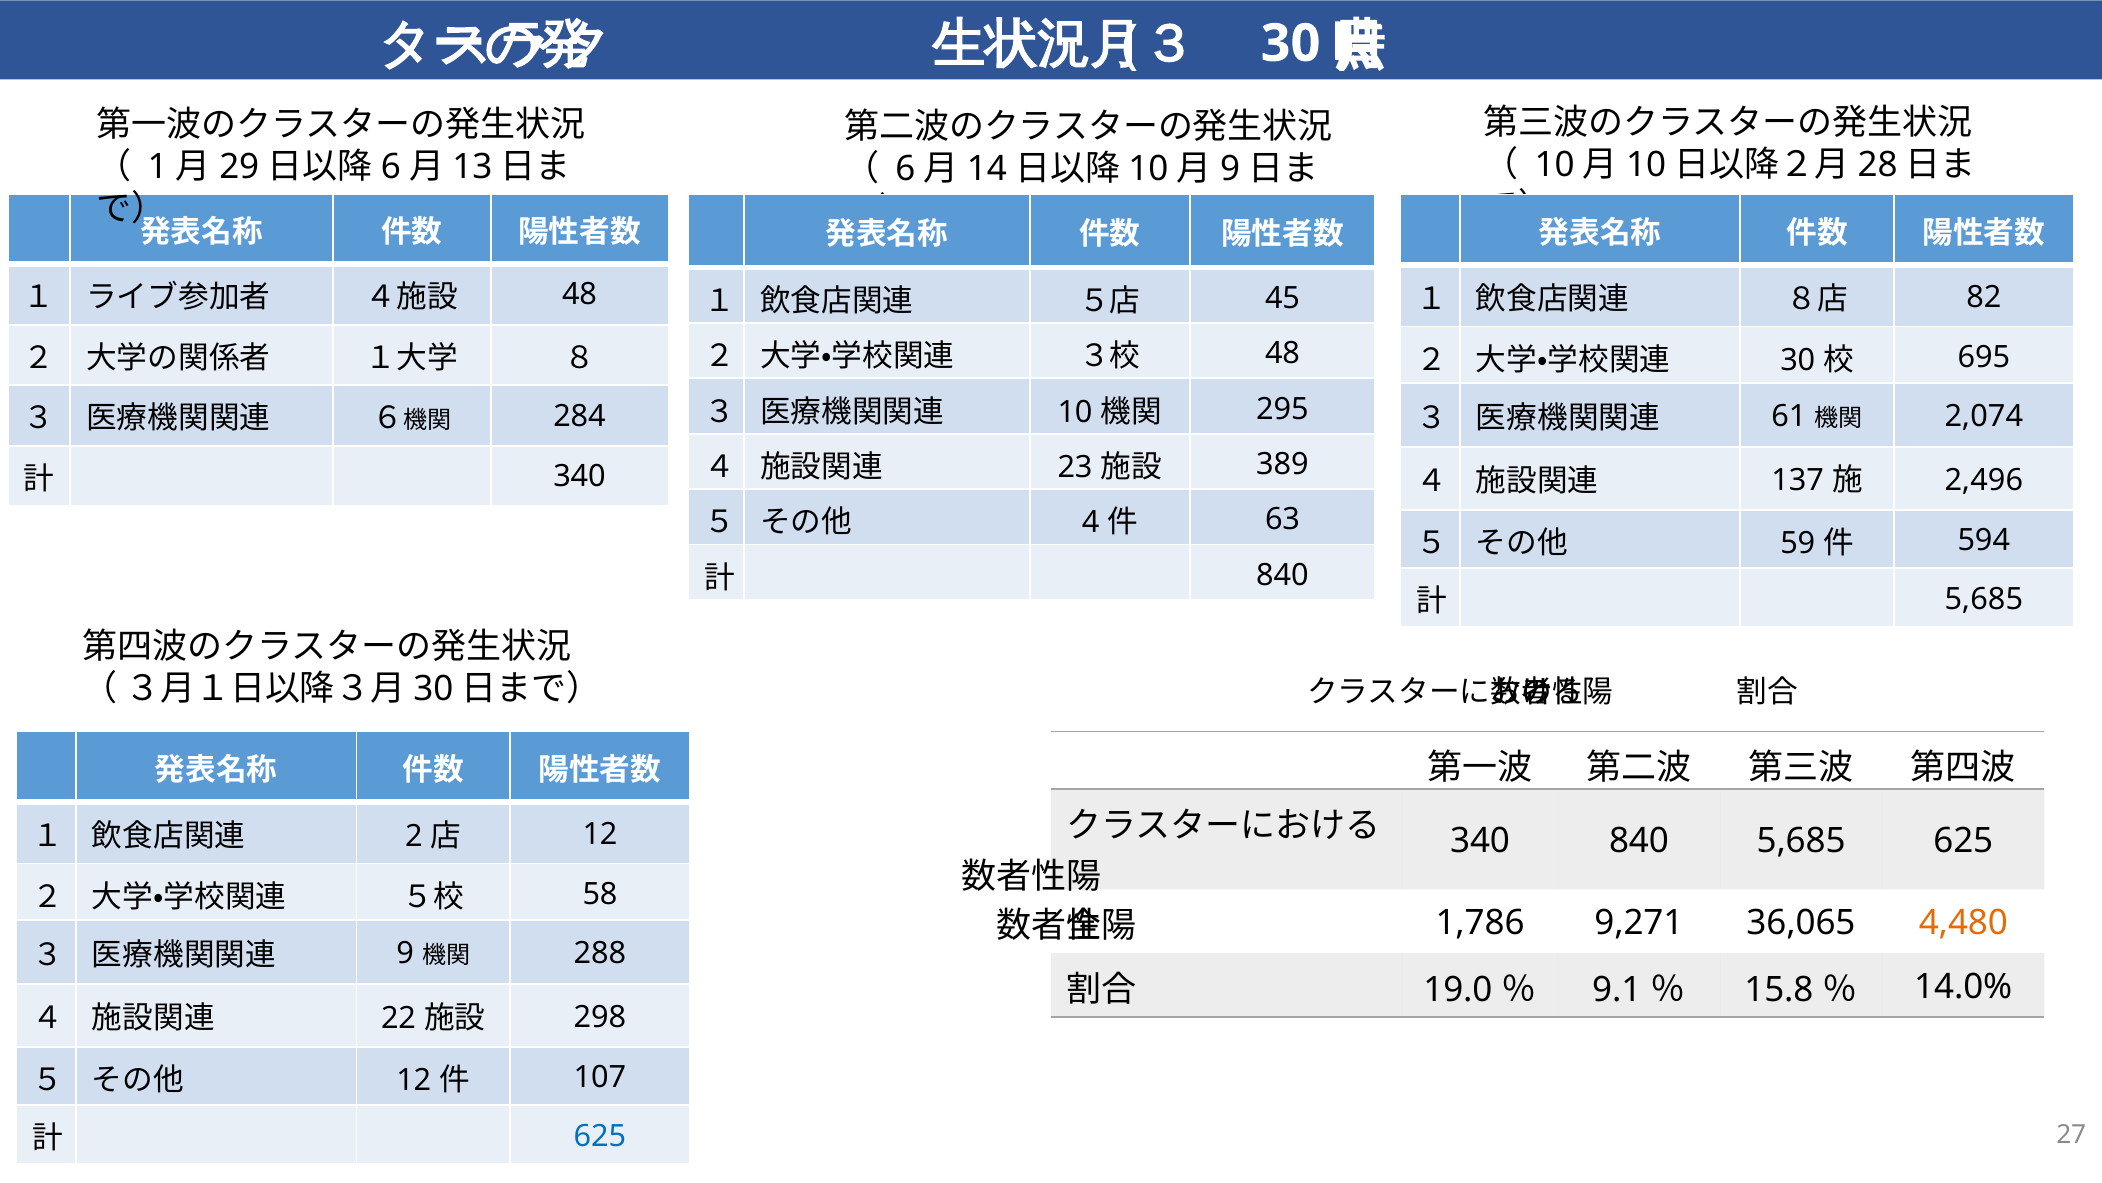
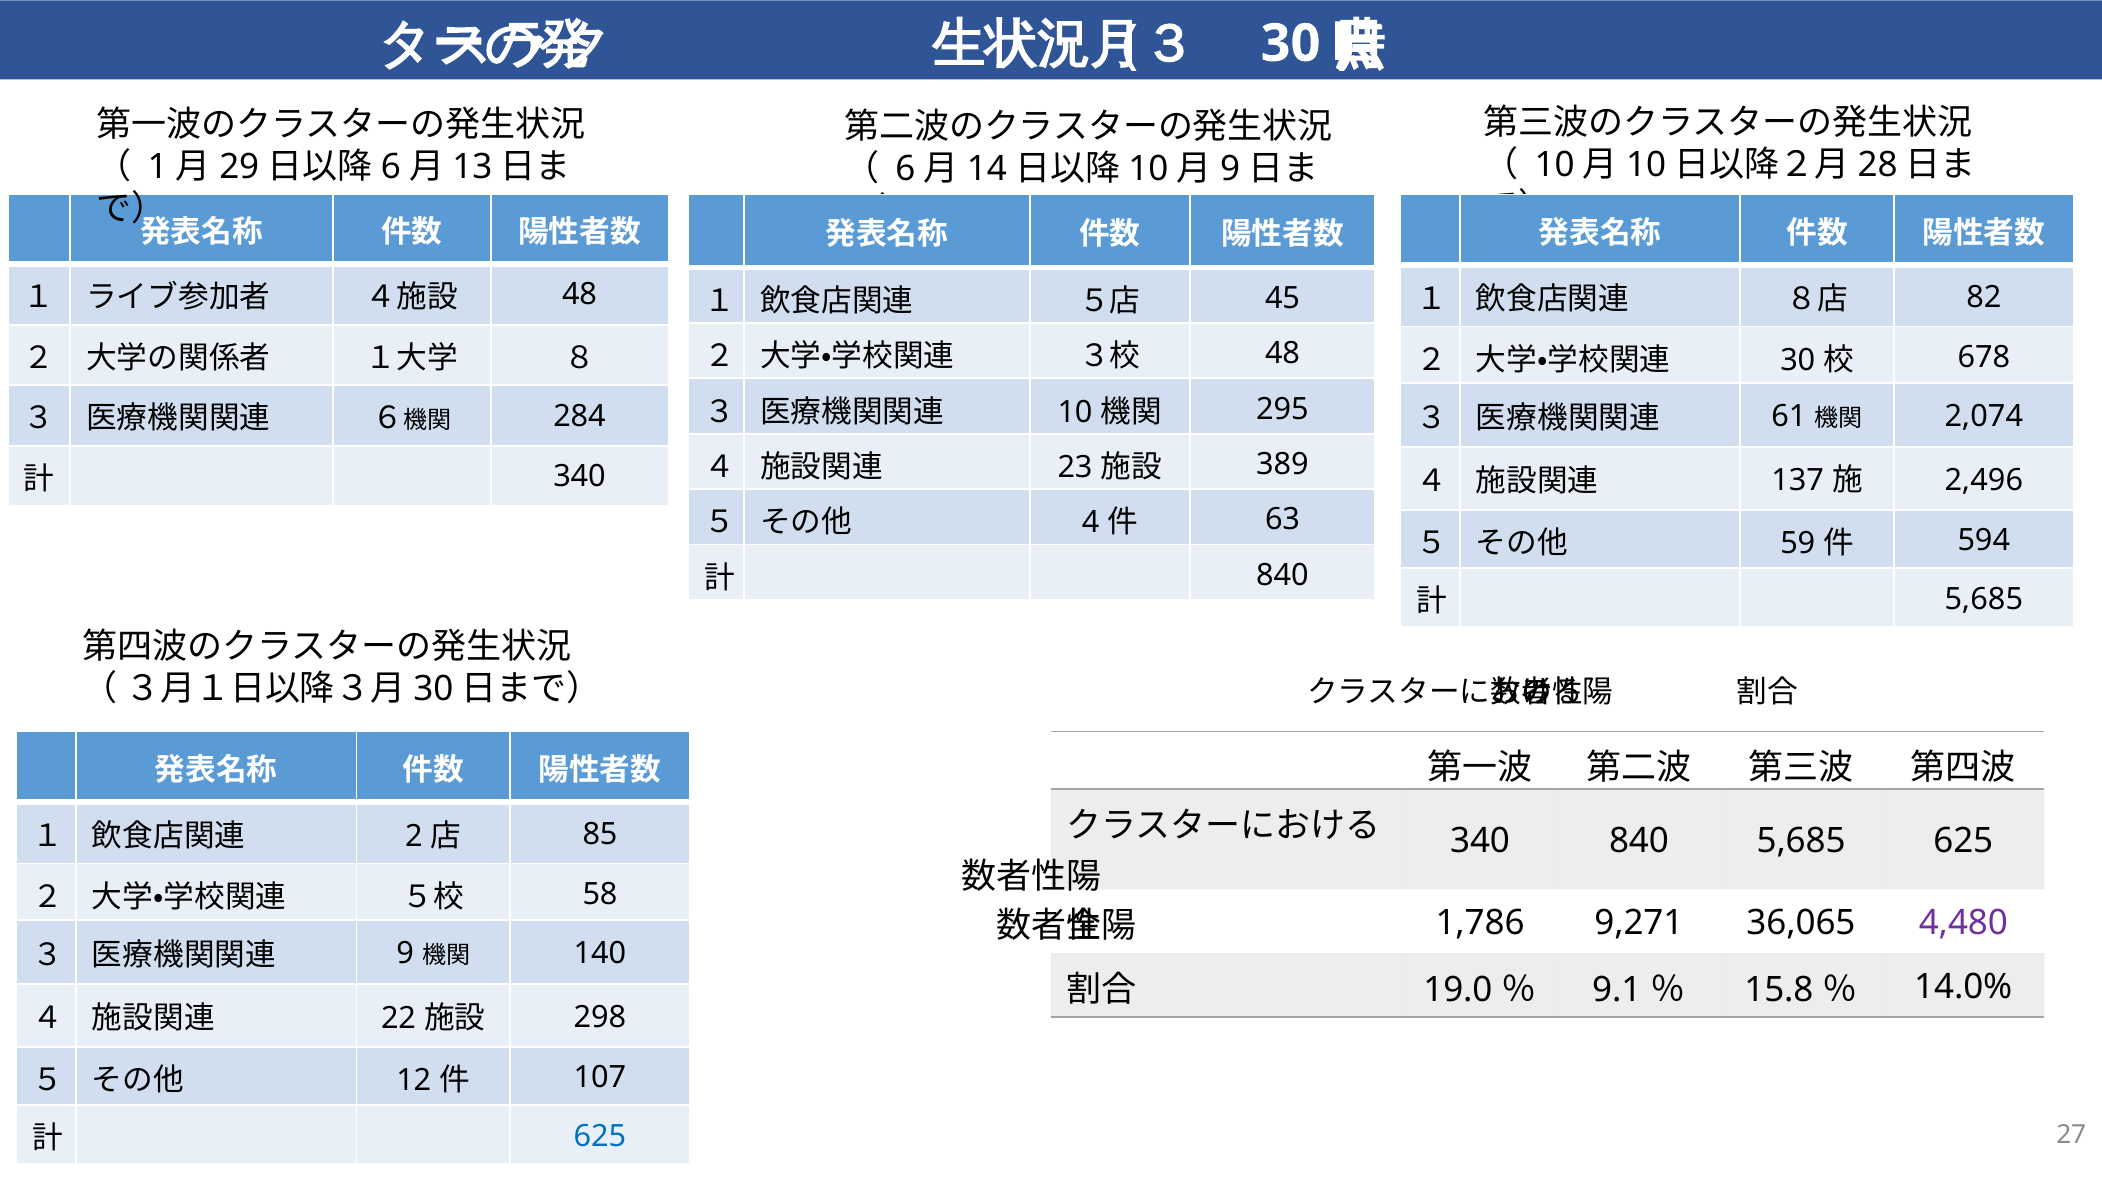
695: 695 -> 678 (1984, 357)
12: 12 -> 85 (600, 834)
4,480 colour: orange -> purple (1963, 923)
288: 288 -> 140 (600, 953)
